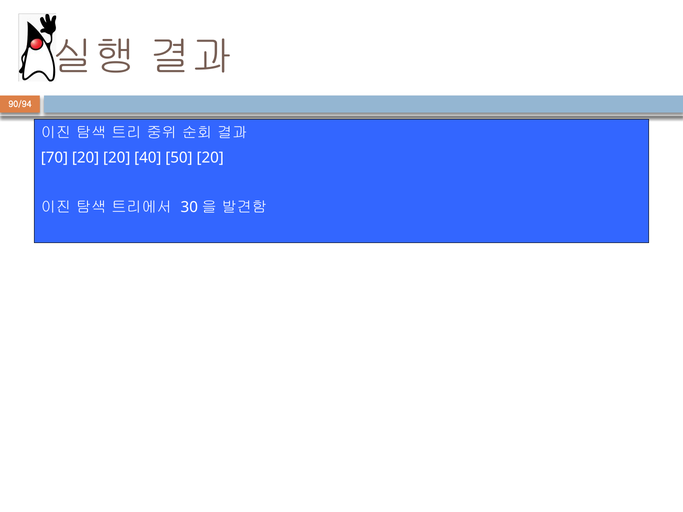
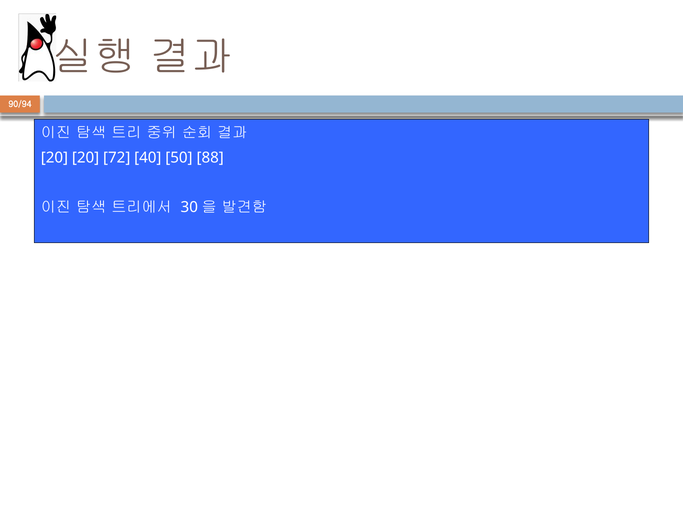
70: 70 -> 20 (54, 158)
20 20: 20 -> 72 (117, 158)
50 20: 20 -> 88 (210, 158)
